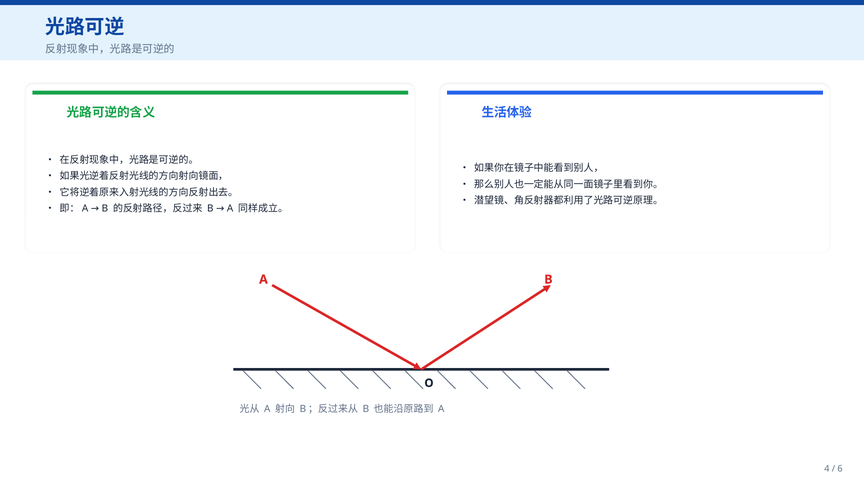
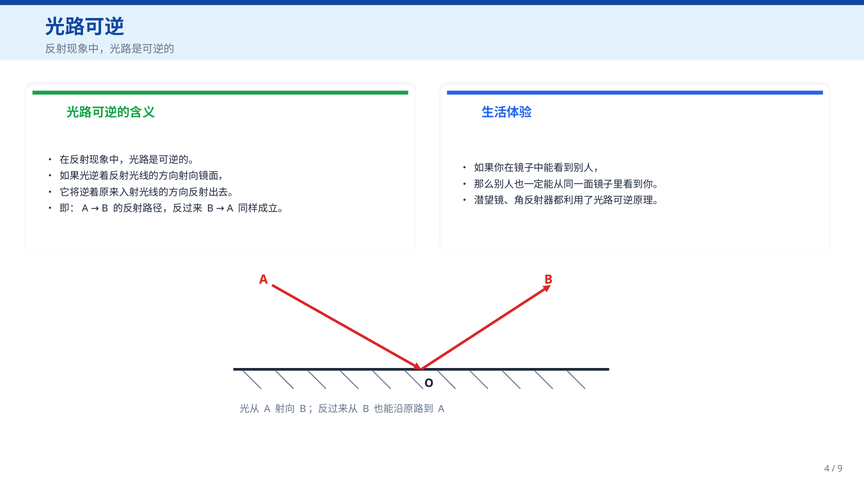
6: 6 -> 9 (840, 469)
